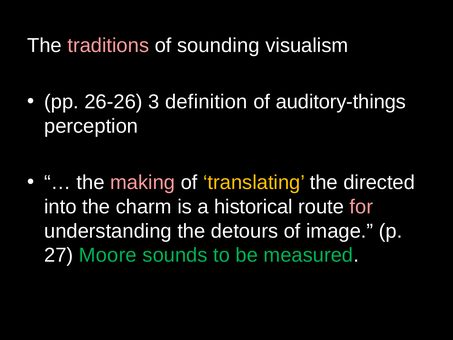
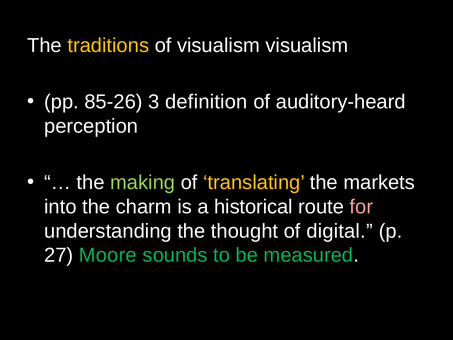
traditions colour: pink -> yellow (108, 45)
of sounding: sounding -> visualism (218, 45)
26-26: 26-26 -> 85-26 (114, 102)
auditory-things: auditory-things -> auditory-heard (341, 102)
making colour: pink -> light green (143, 182)
directed: directed -> markets (379, 182)
detours: detours -> thought (245, 231)
image: image -> digital (340, 231)
